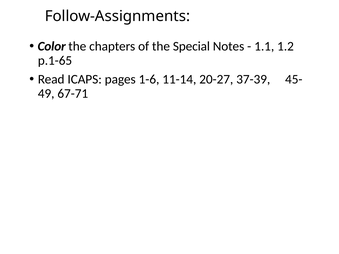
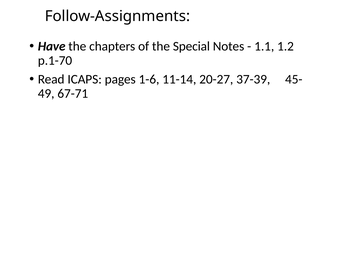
Color: Color -> Have (52, 46)
p.1-65: p.1-65 -> p.1-70 (55, 60)
